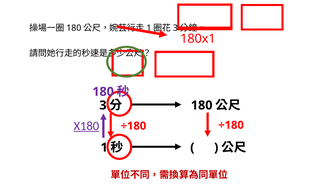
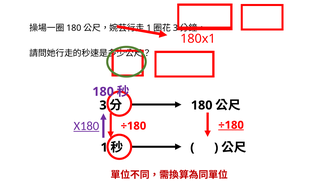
÷180 underline: none -> present (231, 125)
